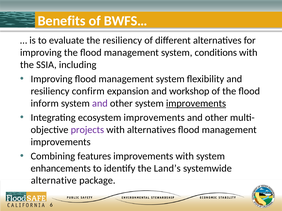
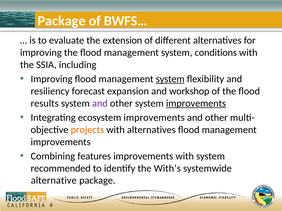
Benefits: Benefits -> Package (62, 21)
the resiliency: resiliency -> extension (122, 40)
system underline: none -> present (170, 79)
confirm: confirm -> forecast (88, 91)
inform: inform -> results (45, 104)
projects colour: purple -> orange (87, 130)
enhancements: enhancements -> recommended (61, 169)
Land’s: Land’s -> With’s (167, 169)
